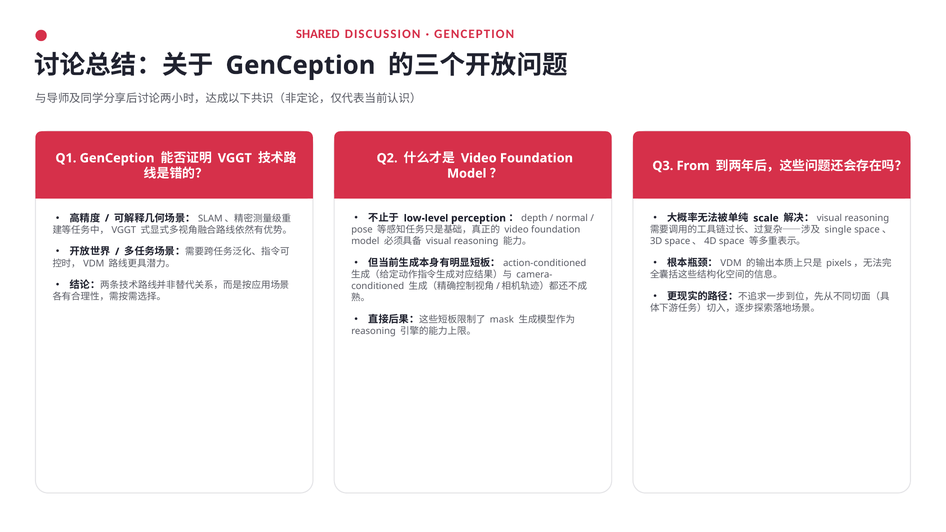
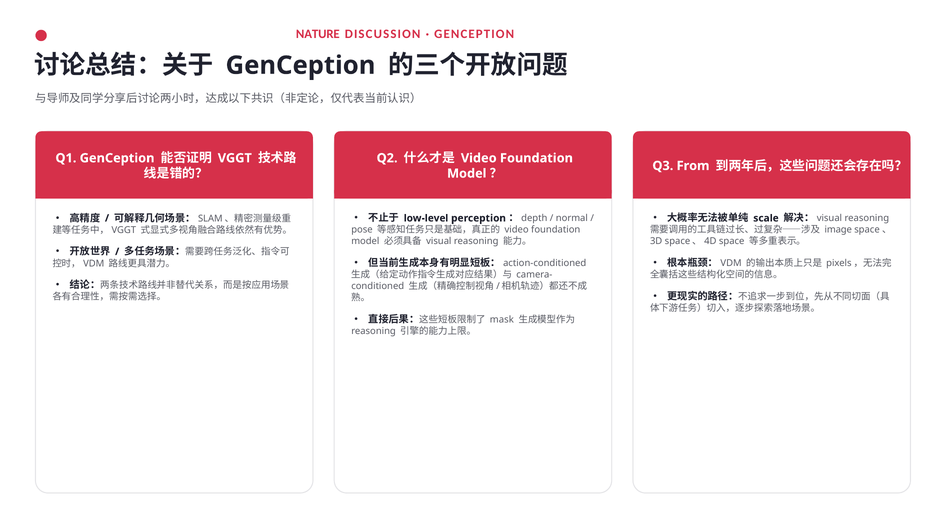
SHARED: SHARED -> NATURE (318, 34)
single: single -> image (838, 230)
